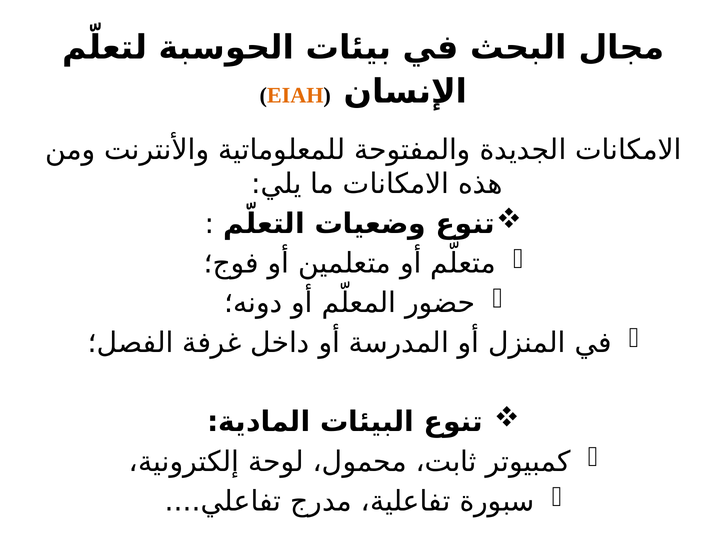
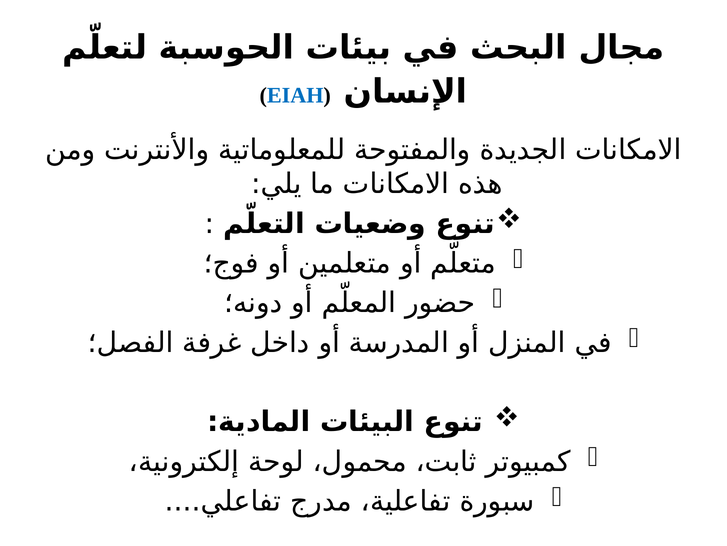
EIAH colour: orange -> blue (295, 95)
